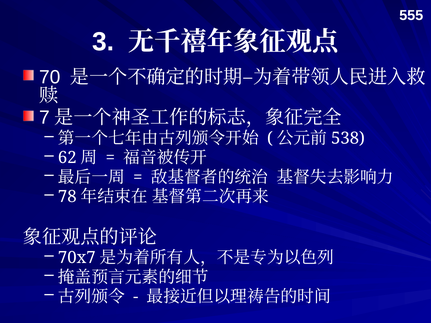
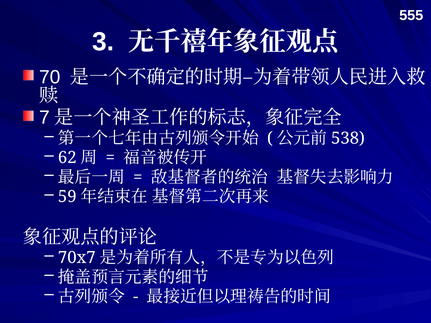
78: 78 -> 59 (67, 197)
